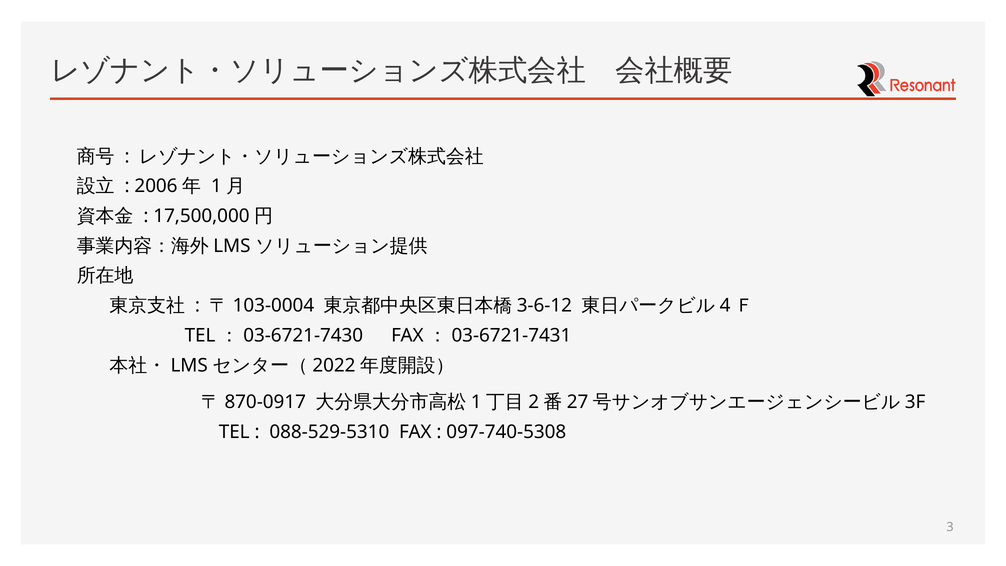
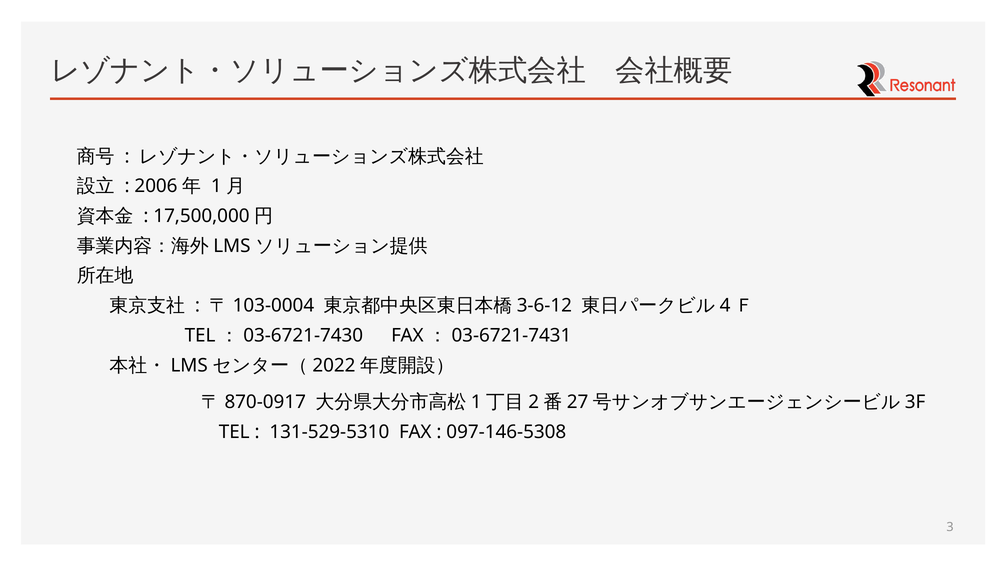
088-529-5310: 088-529-5310 -> 131-529-5310 (329, 432)
097-740-5308: 097-740-5308 -> 097-146-5308 (506, 432)
